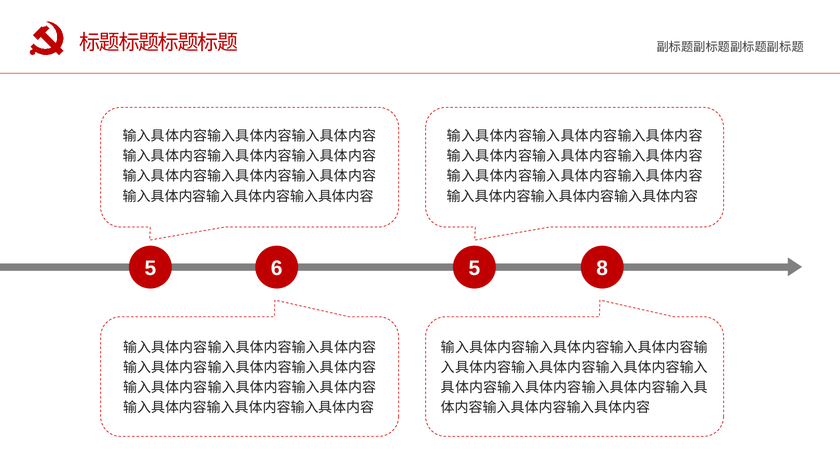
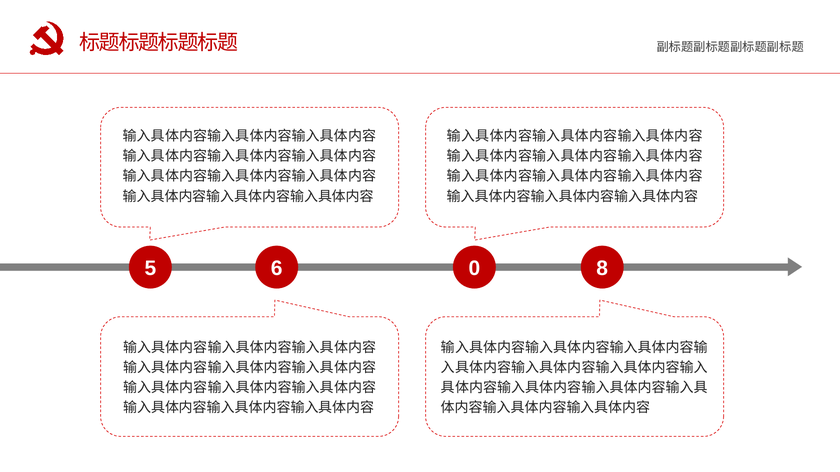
6 5: 5 -> 0 (474, 269)
